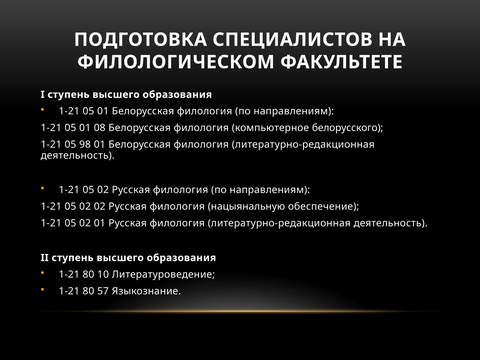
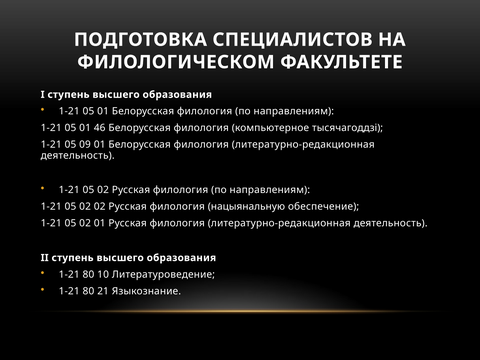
08: 08 -> 46 (100, 128)
белорусского: белорусского -> тысячагоддзі (348, 128)
98: 98 -> 09 (85, 145)
57: 57 -> 21 (103, 291)
